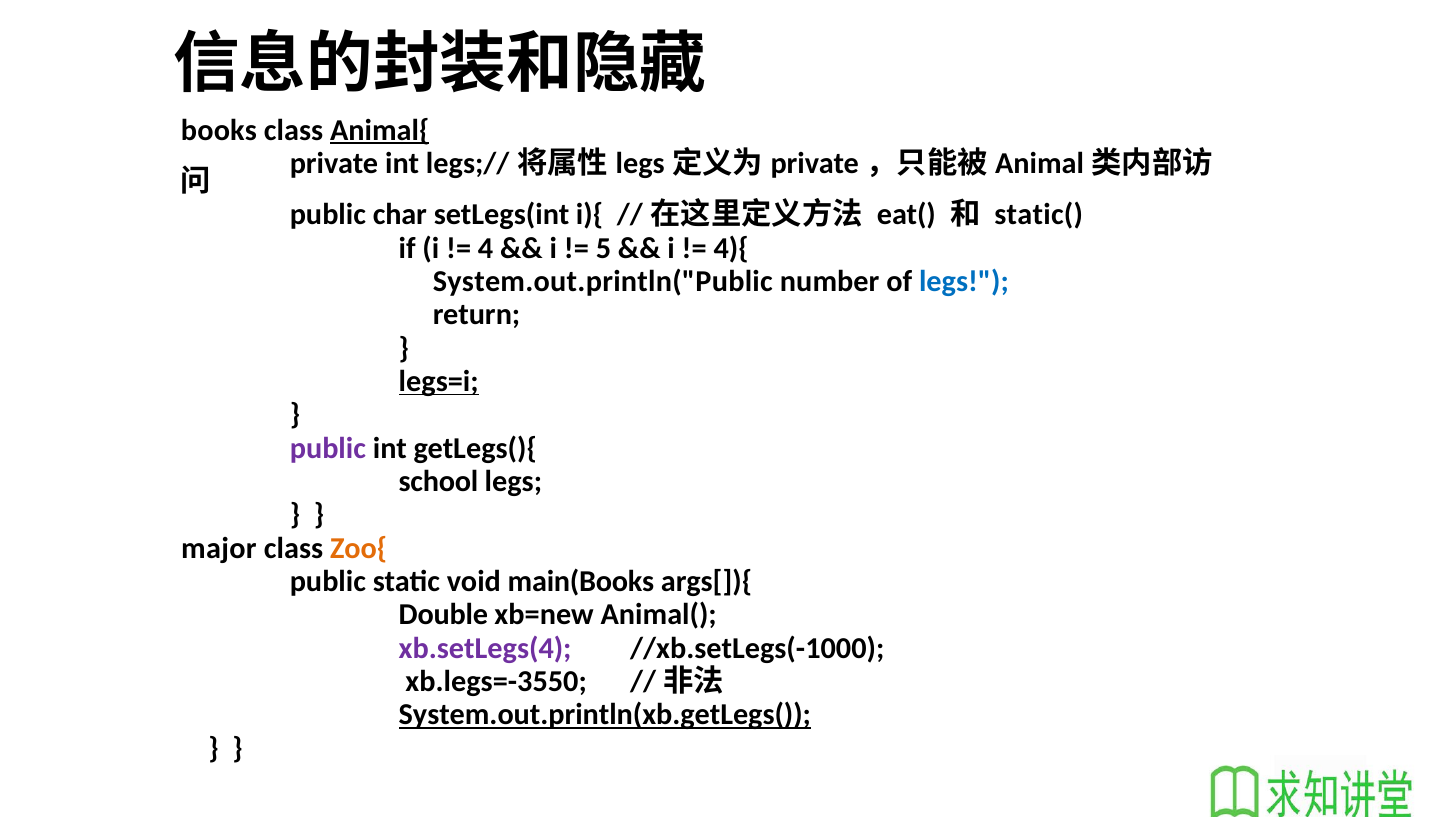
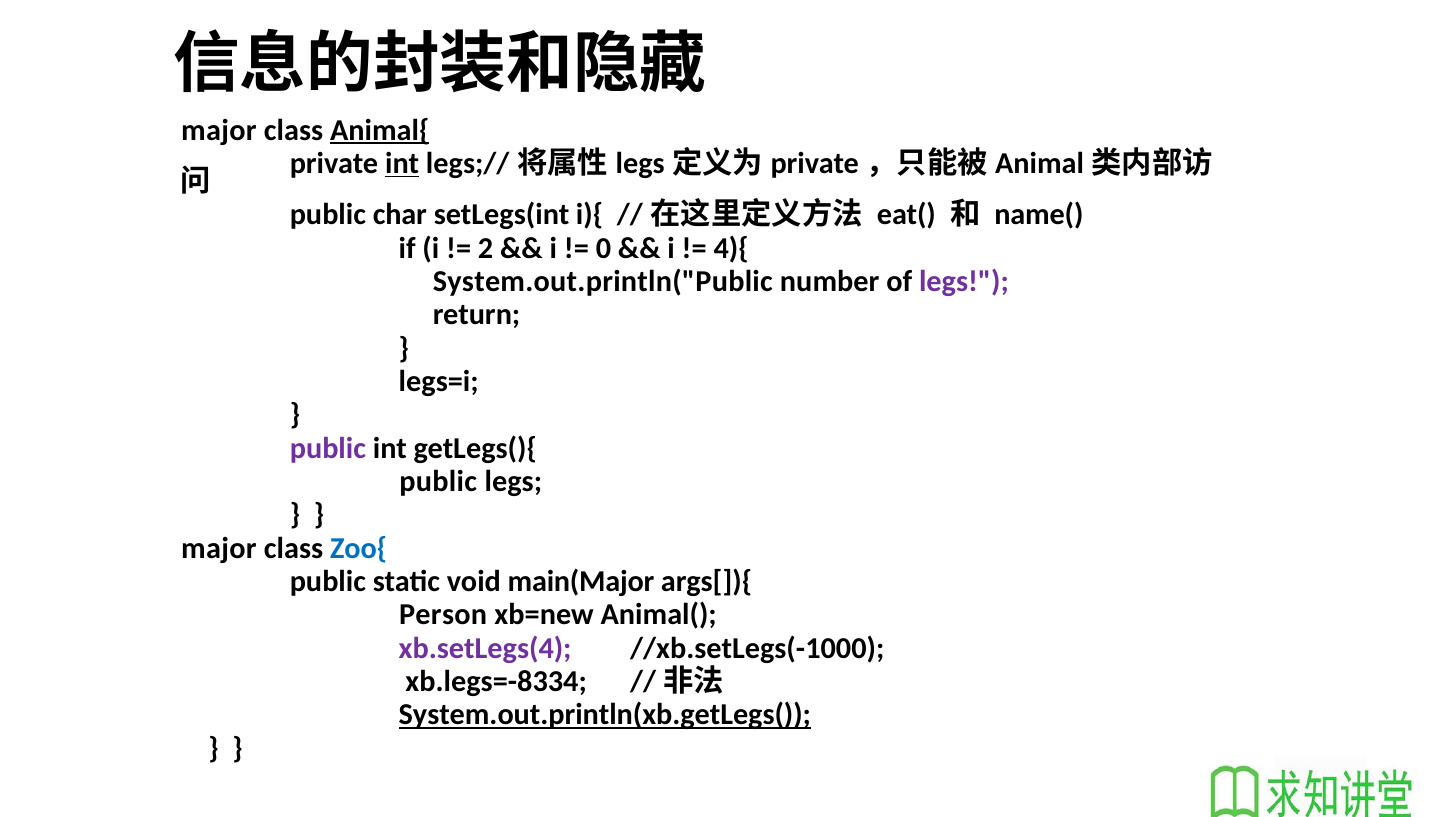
books: books -> major (219, 130)
int underline: none -> present (402, 163)
static(: static( -> name( (1039, 215)
4: 4 -> 2 (486, 248)
5: 5 -> 0 (603, 248)
legs colour: blue -> purple (964, 281)
legs=i underline: present -> none (439, 381)
school: school -> public (438, 481)
Zoo{ colour: orange -> blue (359, 548)
main(Books: main(Books -> main(Major (581, 581)
Double: Double -> Person (443, 615)
xb.legs=-3550: xb.legs=-3550 -> xb.legs=-8334 (496, 681)
